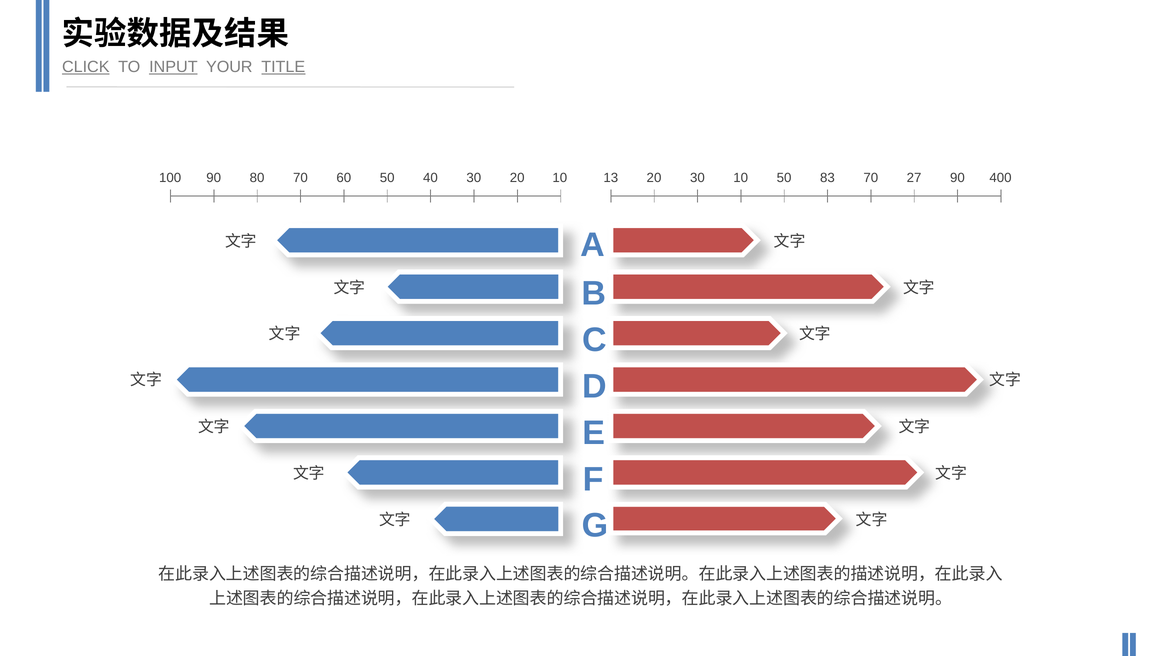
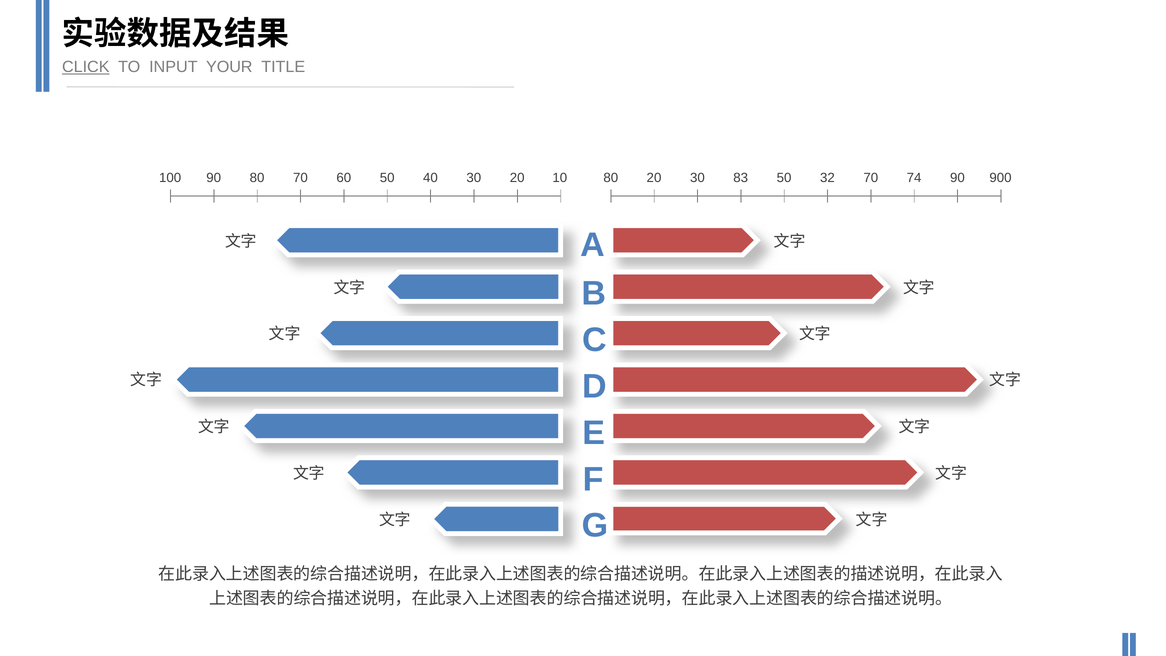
INPUT underline: present -> none (173, 67)
TITLE underline: present -> none (283, 67)
100 13: 13 -> 80 (611, 178)
30 10: 10 -> 83 (741, 178)
83: 83 -> 32 (827, 178)
27: 27 -> 74 (914, 178)
400: 400 -> 900 (1000, 178)
